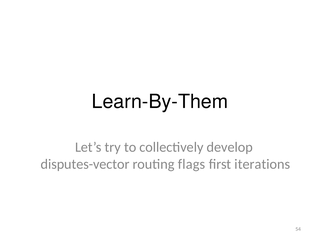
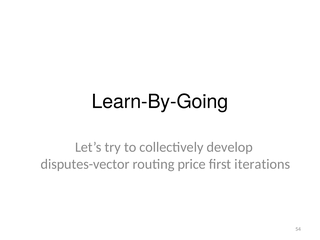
Learn-By-Them: Learn-By-Them -> Learn-By-Going (160, 102)
flags: flags -> price (192, 164)
